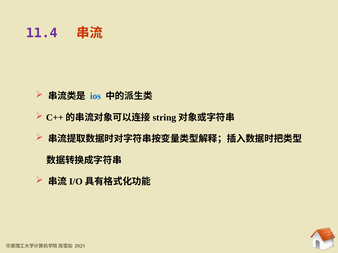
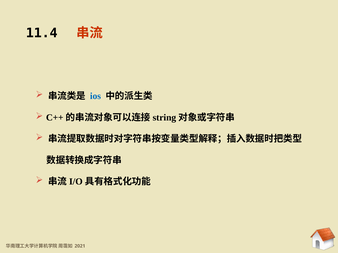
11.4 colour: purple -> black (42, 33)
